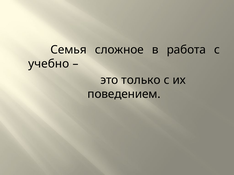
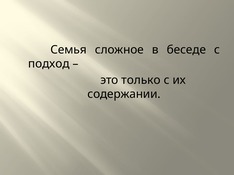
работа: работа -> беседе (186, 50)
учебно: учебно -> подход (49, 64)
поведением: поведением -> содержании (124, 94)
